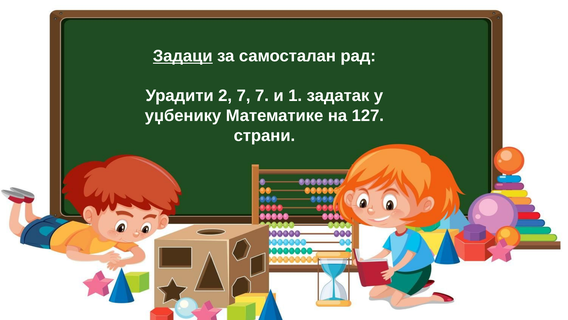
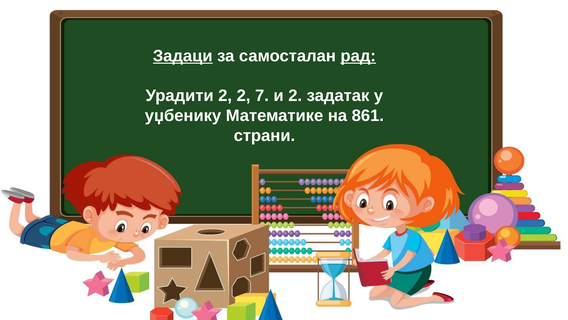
рад underline: none -> present (358, 56)
2 7: 7 -> 2 (244, 96)
и 1: 1 -> 2 (295, 96)
127: 127 -> 861 (368, 116)
